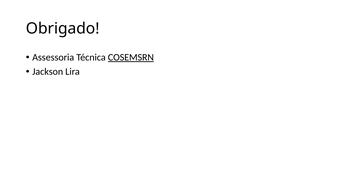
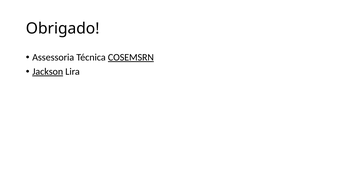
Jackson underline: none -> present (48, 72)
